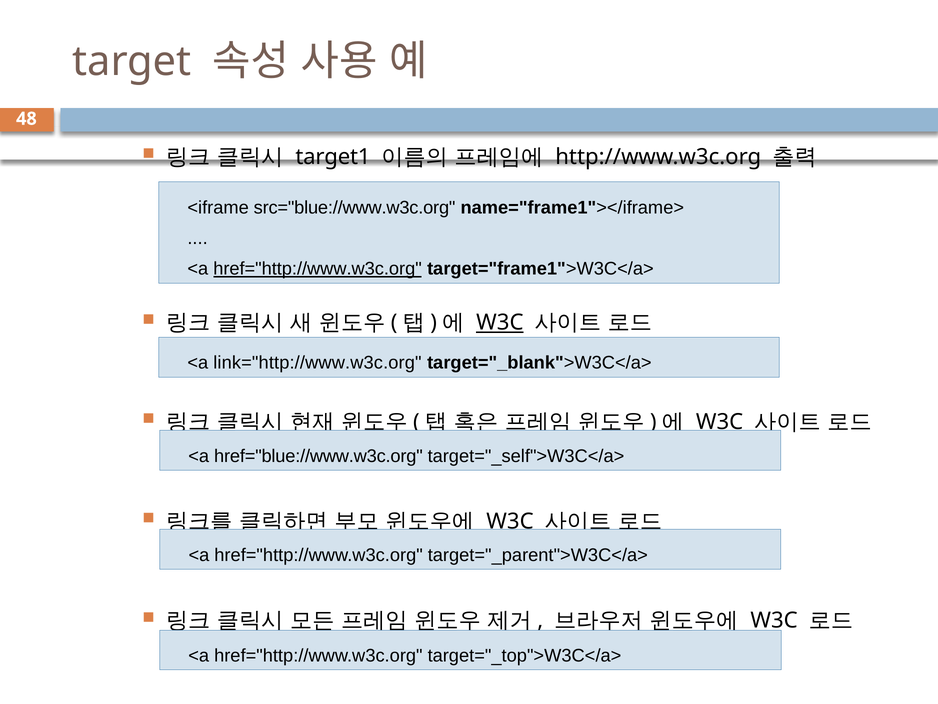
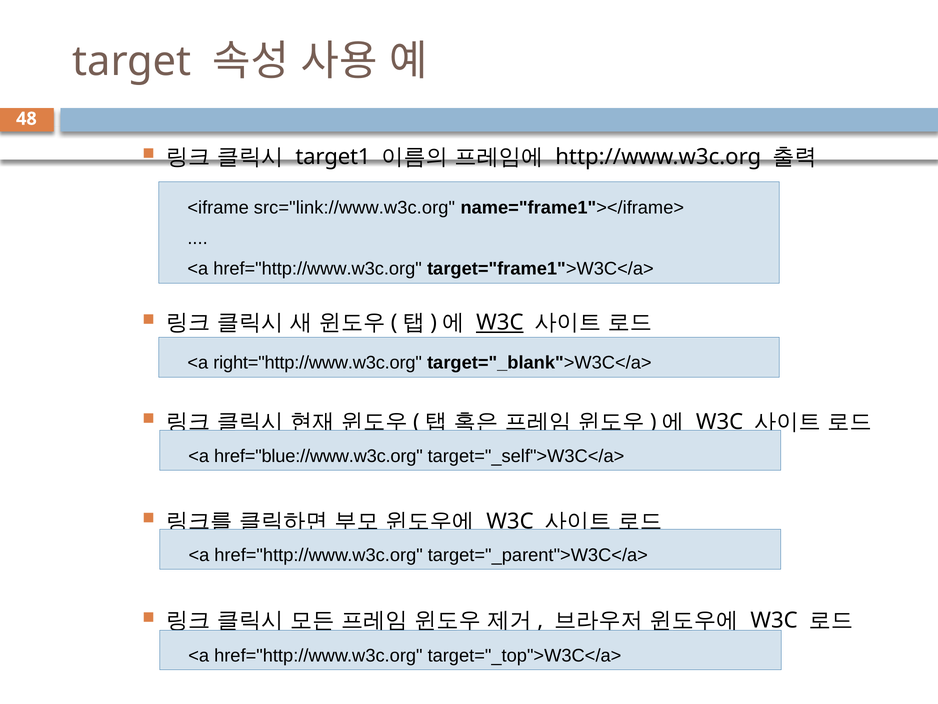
src="blue://www.w3c.org: src="blue://www.w3c.org -> src="link://www.w3c.org (354, 207)
href="http://www.w3c.org underline: present -> none (318, 269)
link="http://www.w3c.org: link="http://www.w3c.org -> right="http://www.w3c.org (318, 363)
